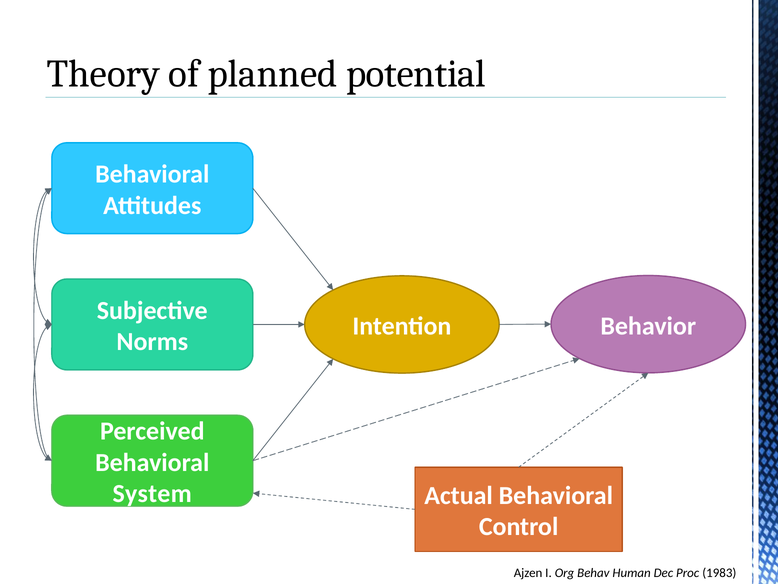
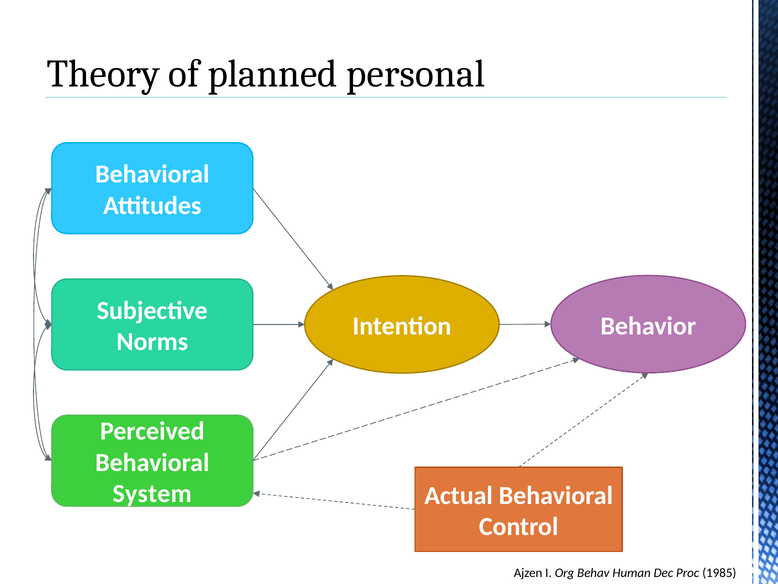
potential: potential -> personal (416, 74)
1983: 1983 -> 1985 (719, 572)
